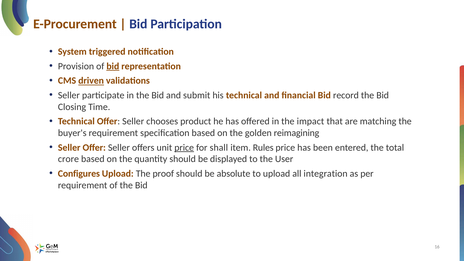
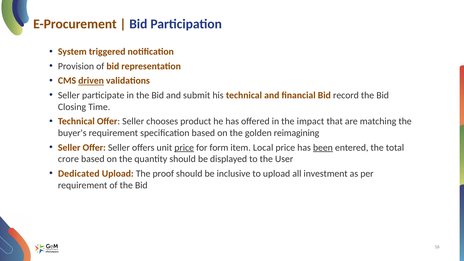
bid underline: present -> none (113, 66)
shall: shall -> form (219, 147)
Rules: Rules -> Local (263, 147)
been underline: none -> present (323, 147)
Configures: Configures -> Dedicated (79, 174)
absolute: absolute -> inclusive (234, 174)
integration: integration -> investment (326, 174)
